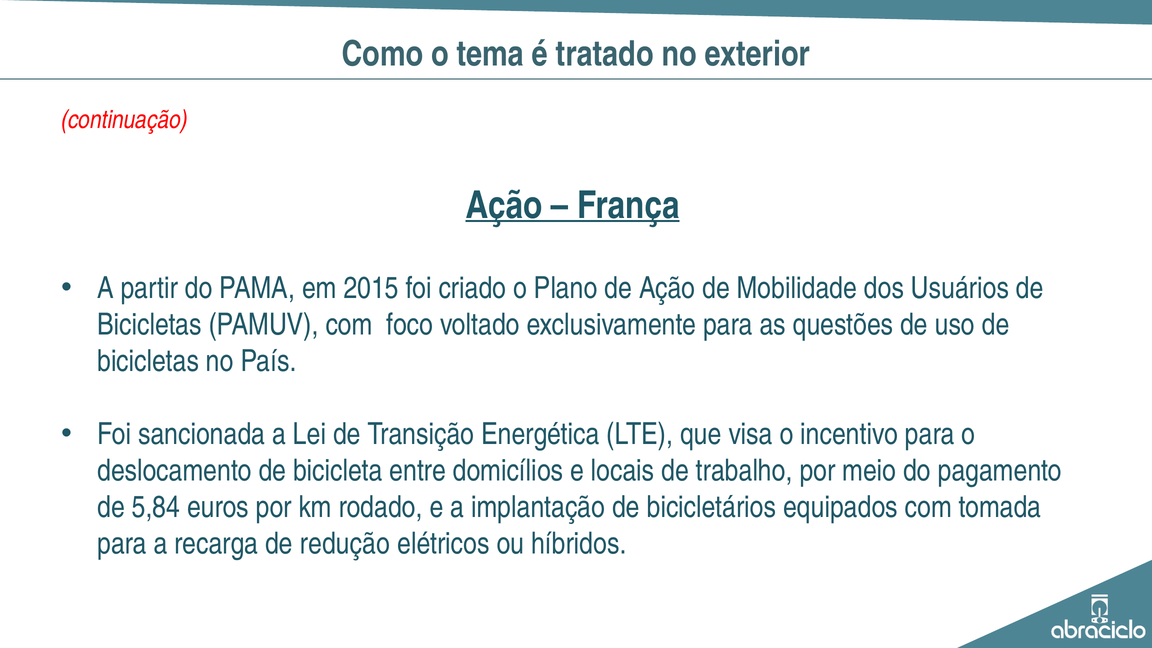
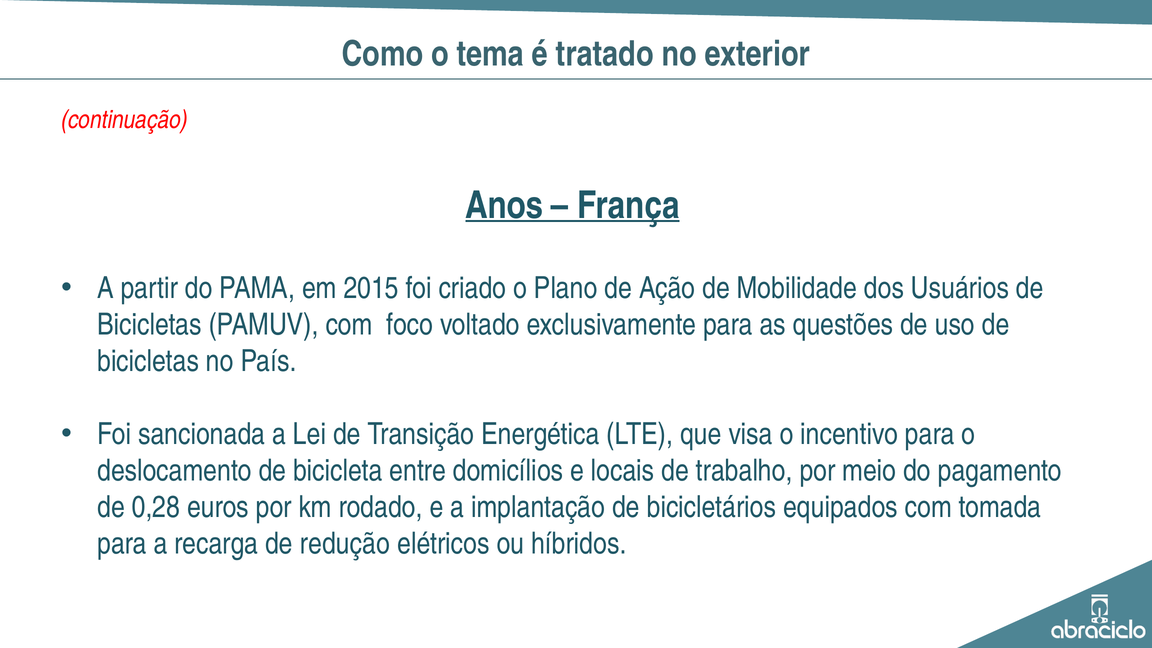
Ação: Ação -> Anos (504, 205)
5,84: 5,84 -> 0,28 (156, 507)
